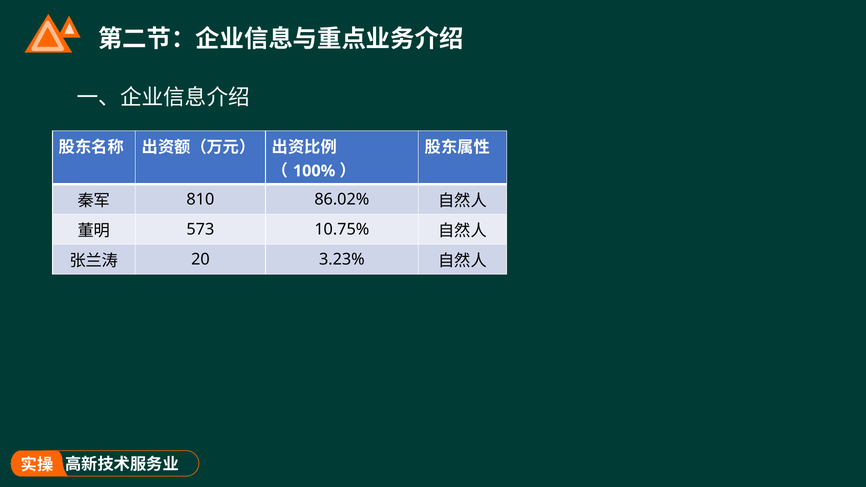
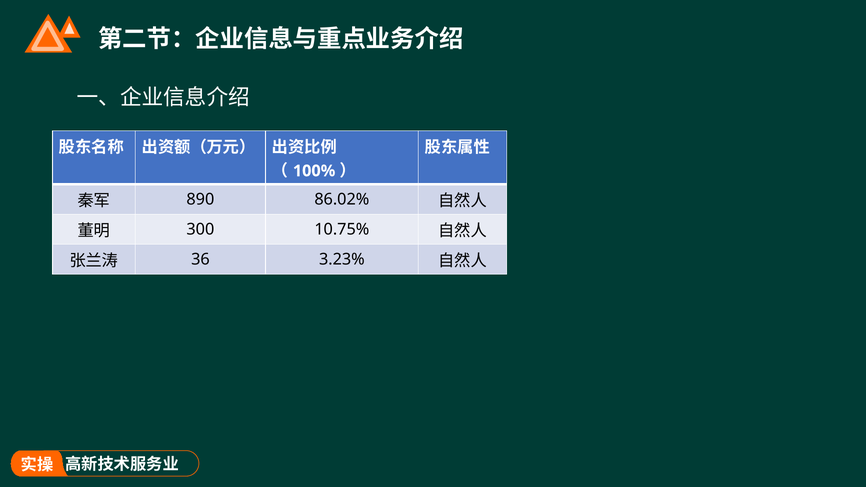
810: 810 -> 890 (200, 200)
573: 573 -> 300 (200, 230)
20: 20 -> 36 (200, 260)
